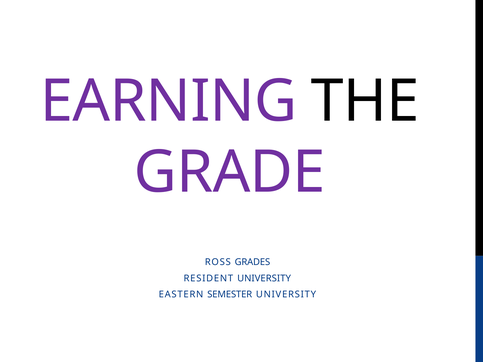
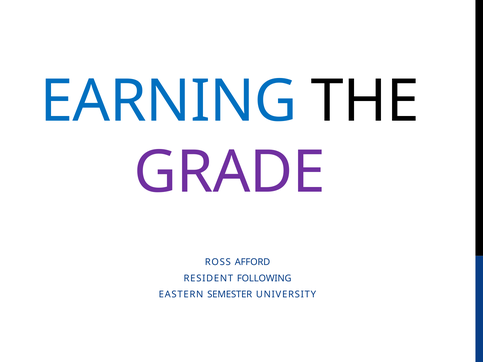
EARNING colour: purple -> blue (169, 102)
GRADES: GRADES -> AFFORD (252, 262)
RESIDENT UNIVERSITY: UNIVERSITY -> FOLLOWING (264, 278)
